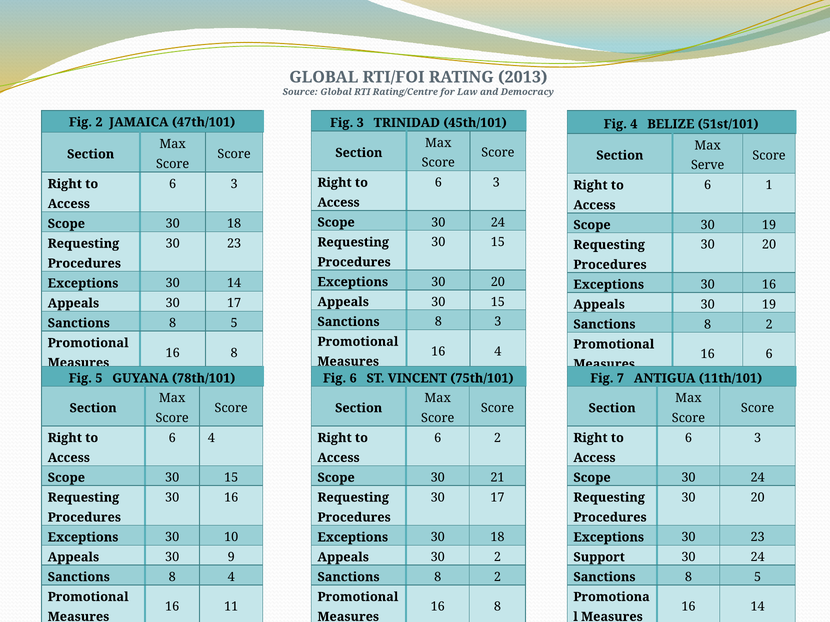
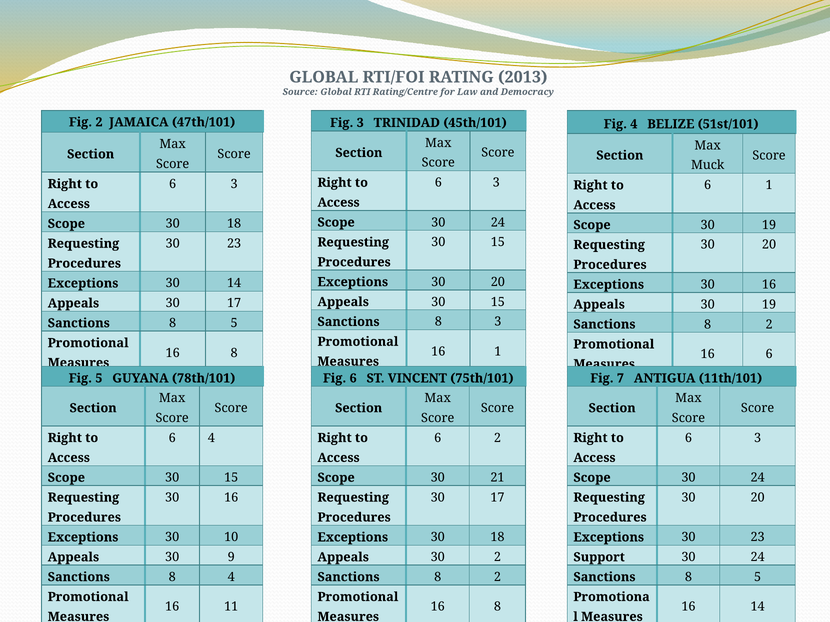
Serve: Serve -> Muck (708, 165)
16 4: 4 -> 1 (498, 352)
